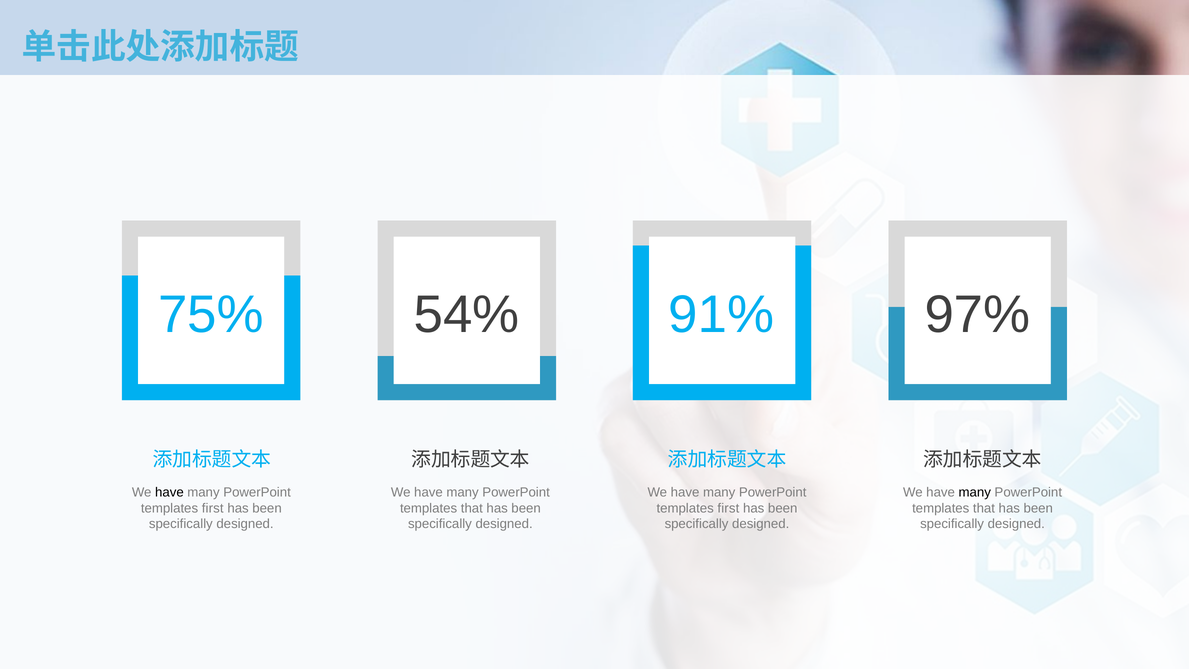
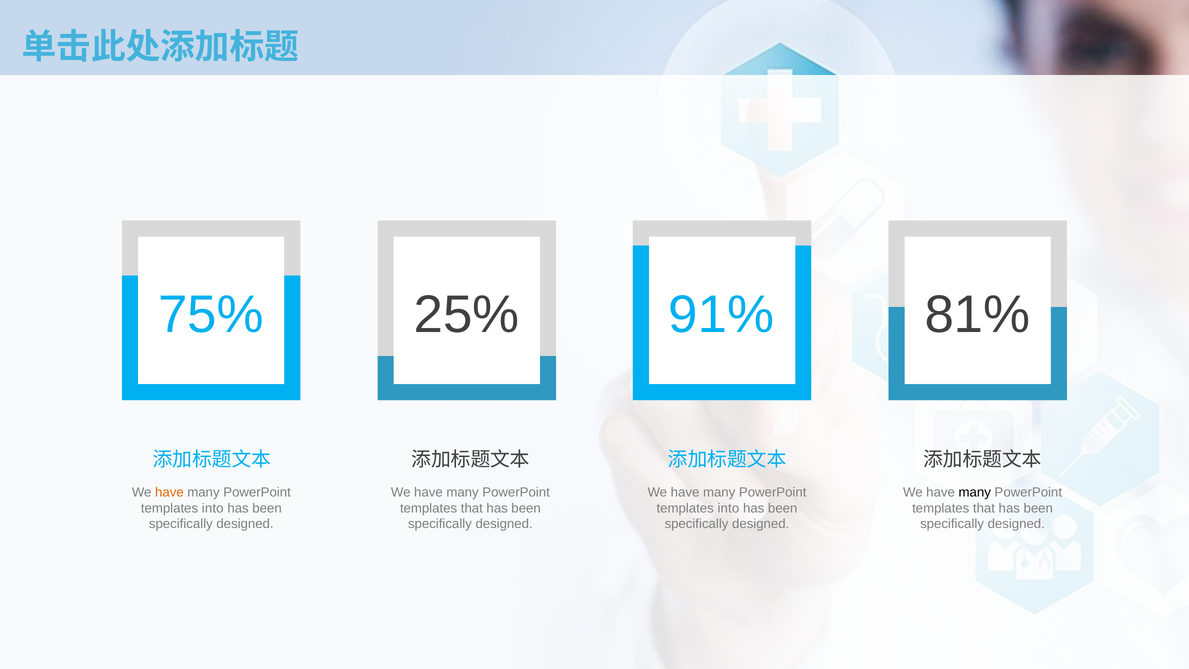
54%: 54% -> 25% (467, 315)
97%: 97% -> 81% (977, 315)
have colour: black -> orange (169, 492)
first: first -> into (213, 508)
first: first -> into (728, 508)
